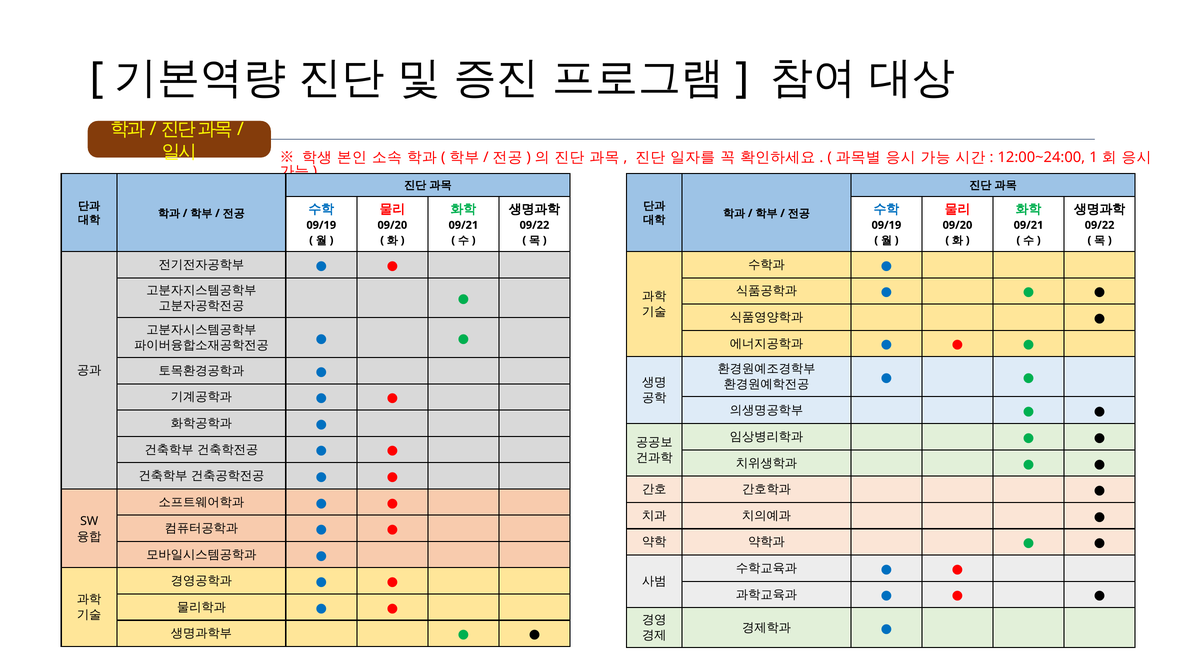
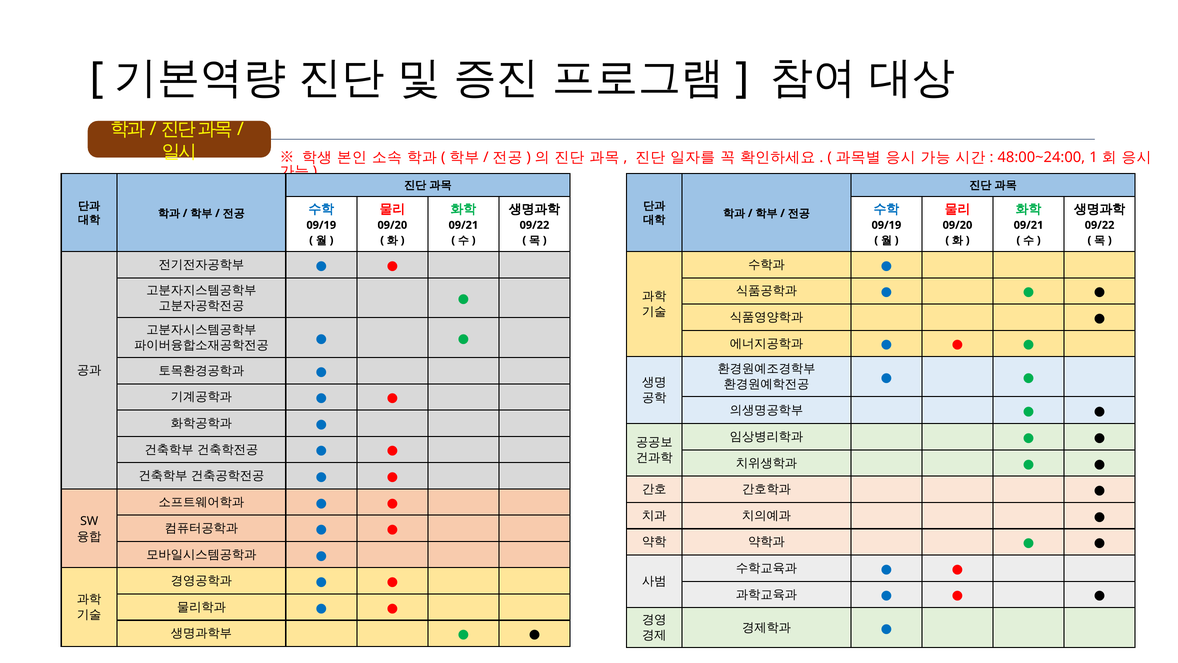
12:00~24:00: 12:00~24:00 -> 48:00~24:00 (1041, 157)
